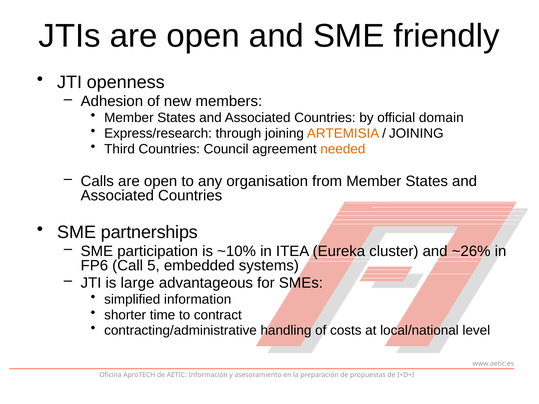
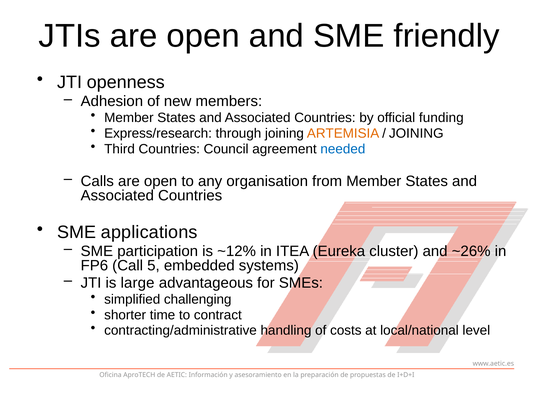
domain: domain -> funding (441, 118)
needed colour: orange -> blue (343, 149)
partnerships: partnerships -> applications (149, 232)
~10%: ~10% -> ~12% (237, 251)
information: information -> challenging (198, 299)
